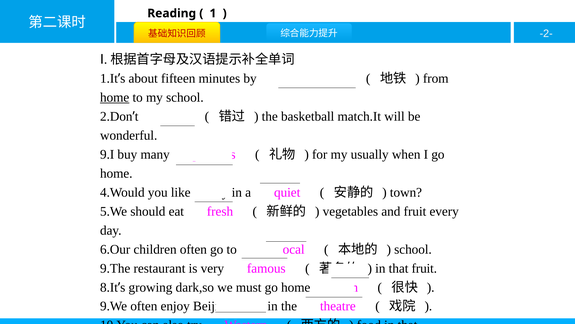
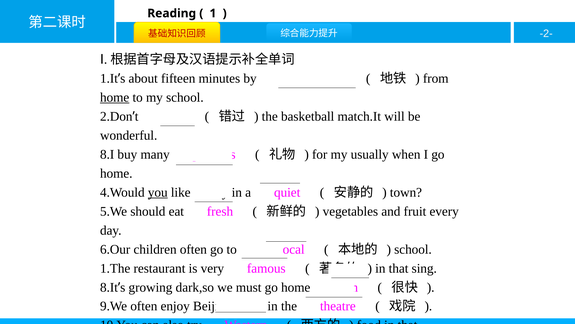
9.I: 9.I -> 8.I (107, 154)
you underline: none -> present (158, 192)
9.The: 9.The -> 1.The (115, 268)
that fruit: fruit -> sing (424, 268)
